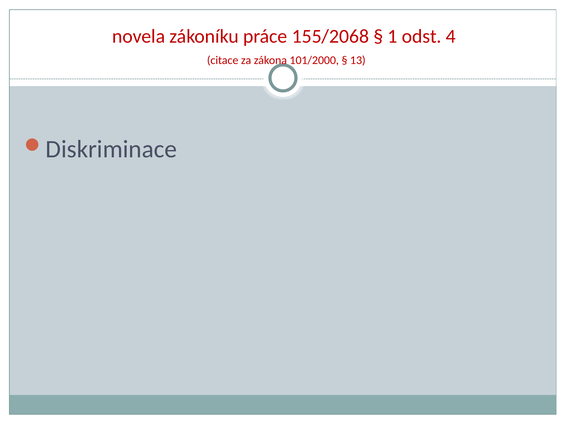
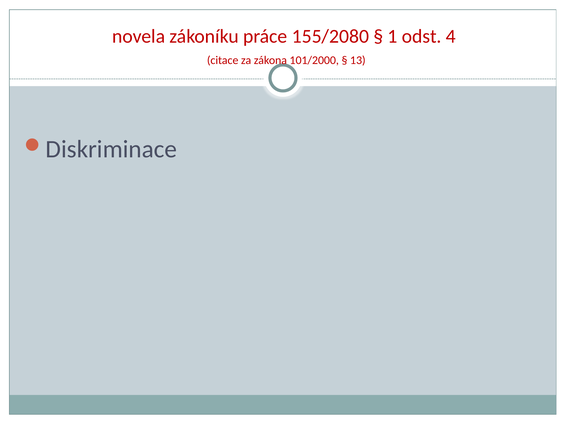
155/2068: 155/2068 -> 155/2080 (330, 37)
